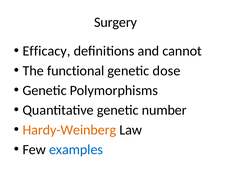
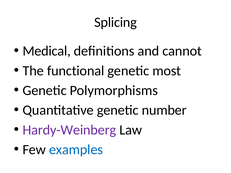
Surgery: Surgery -> Splicing (116, 22)
Efficacy: Efficacy -> Medical (47, 51)
dose: dose -> most (167, 71)
Hardy-Weinberg colour: orange -> purple (69, 130)
